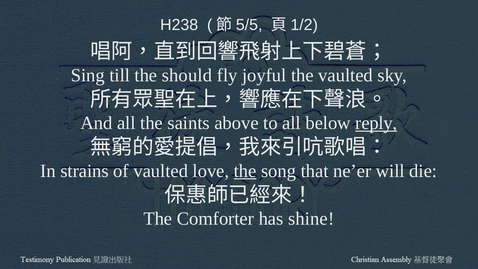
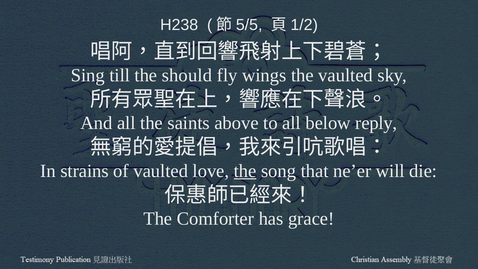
joyful: joyful -> wings (264, 75)
reply underline: present -> none (376, 123)
shine: shine -> grace (311, 219)
